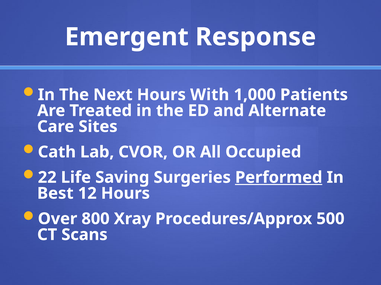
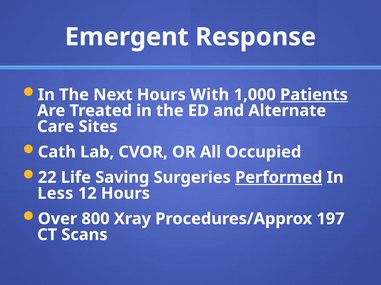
Patients underline: none -> present (314, 95)
Best: Best -> Less (55, 194)
500: 500 -> 197 (330, 219)
